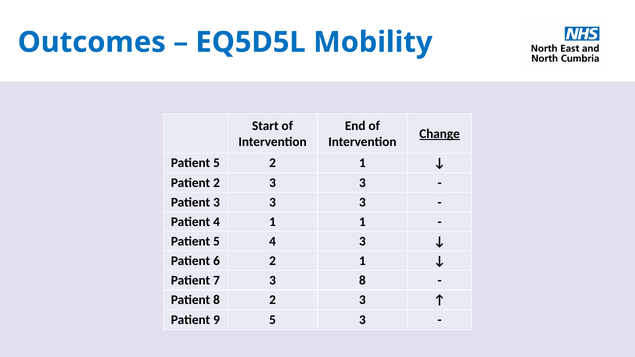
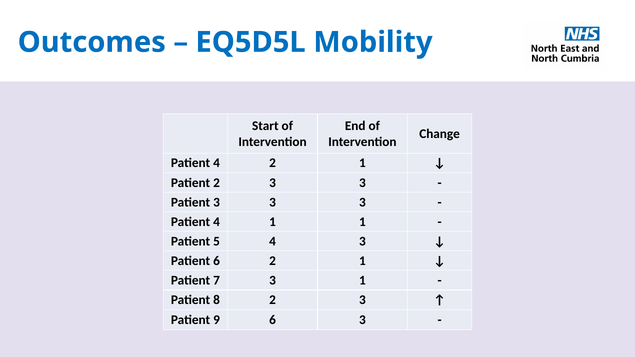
Change underline: present -> none (440, 134)
5: 5 -> 4 (216, 163)
3 8: 8 -> 1 (362, 281)
9 5: 5 -> 6 (273, 320)
